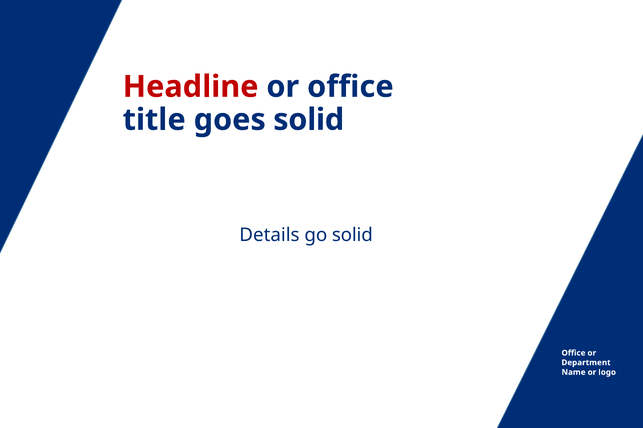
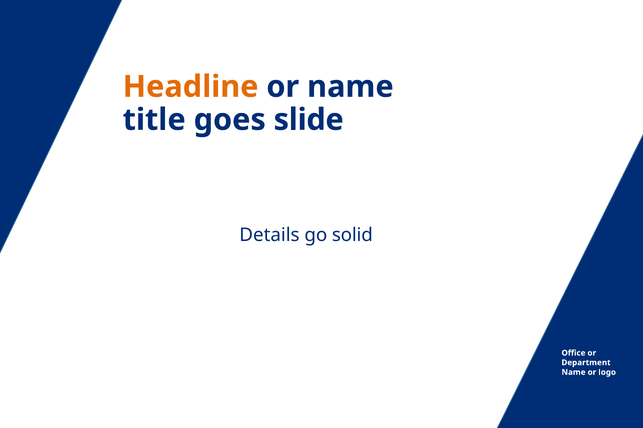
Headline colour: red -> orange (191, 87)
or office: office -> name (350, 87)
goes solid: solid -> slide (309, 120)
